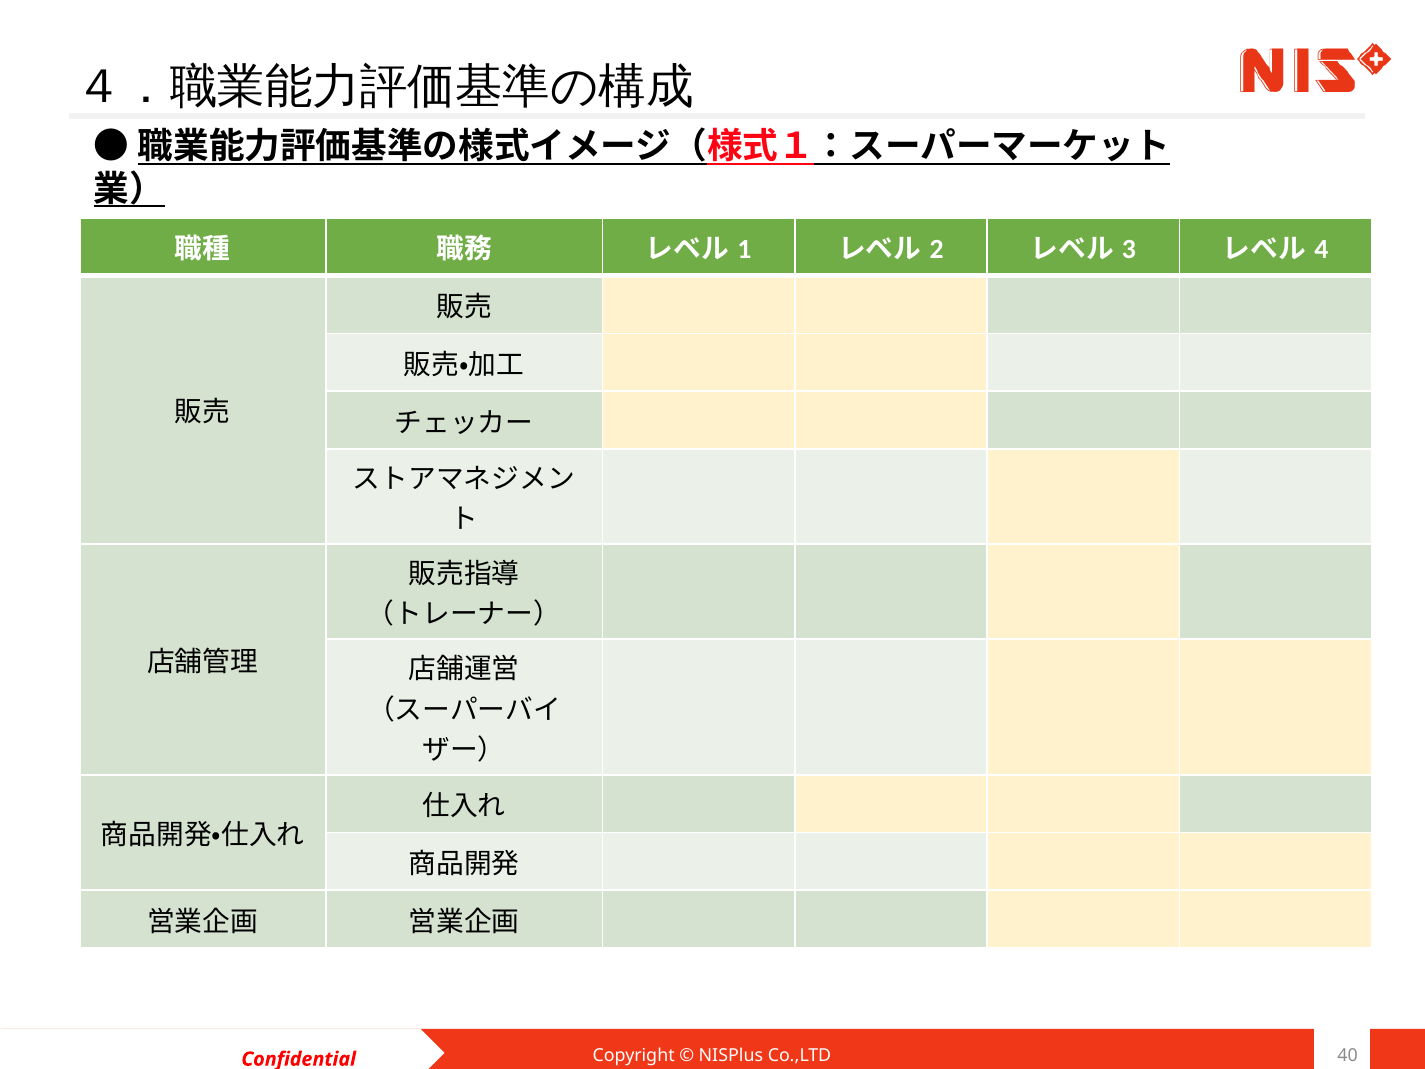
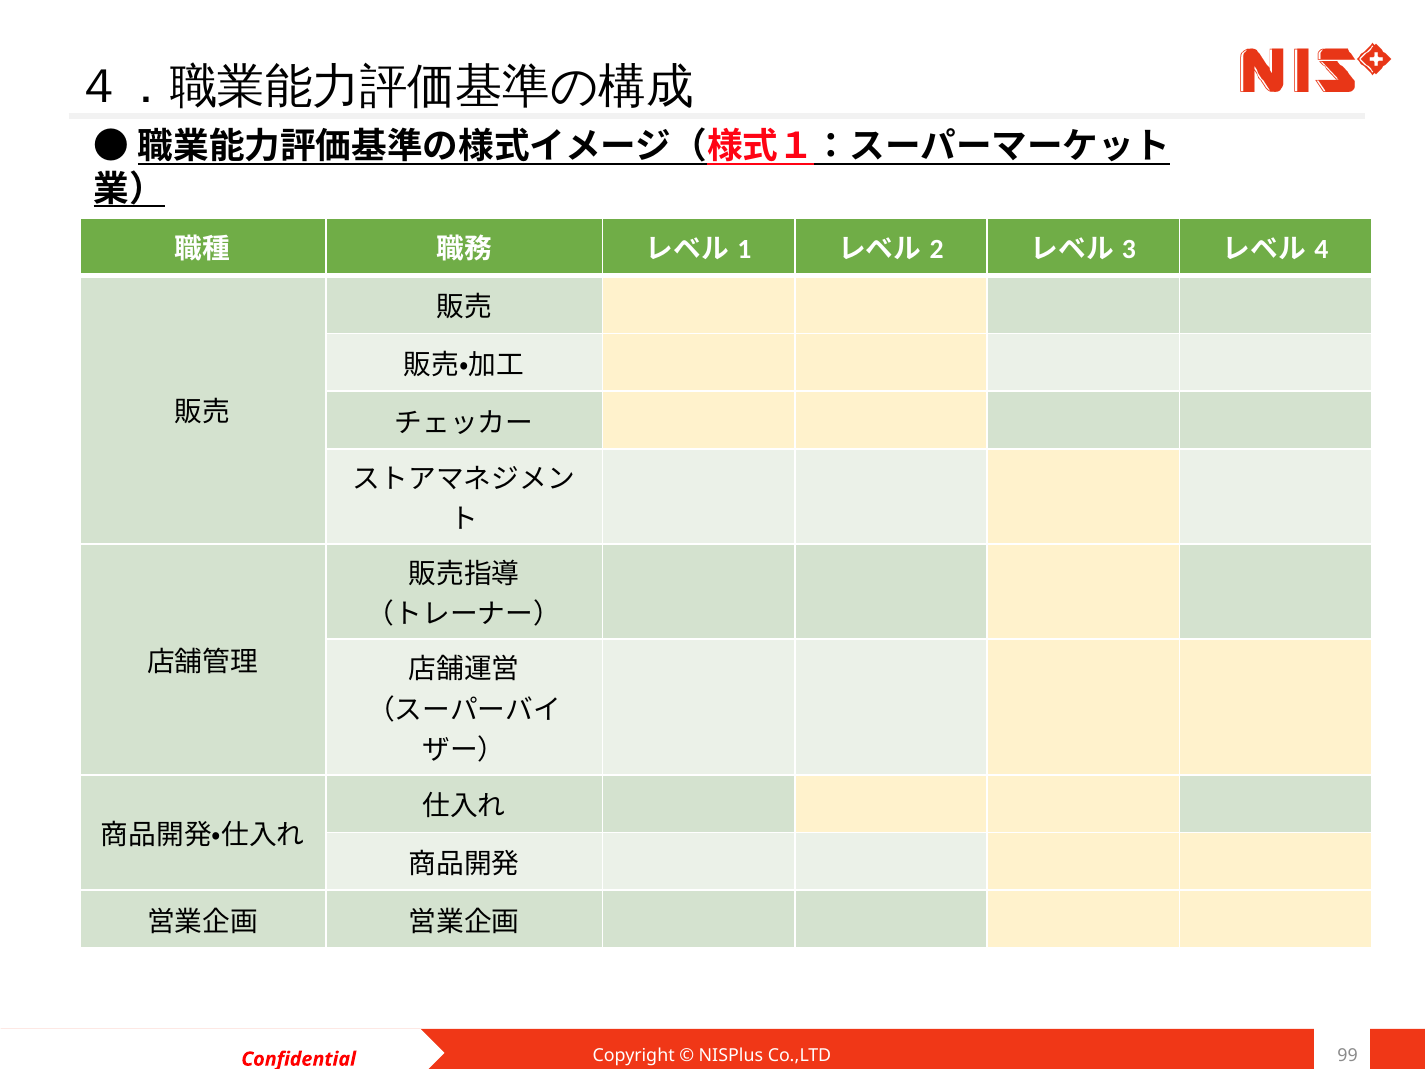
40: 40 -> 99 (1348, 1056)
